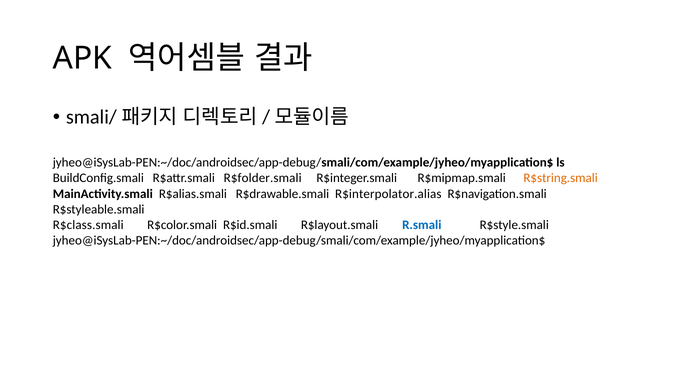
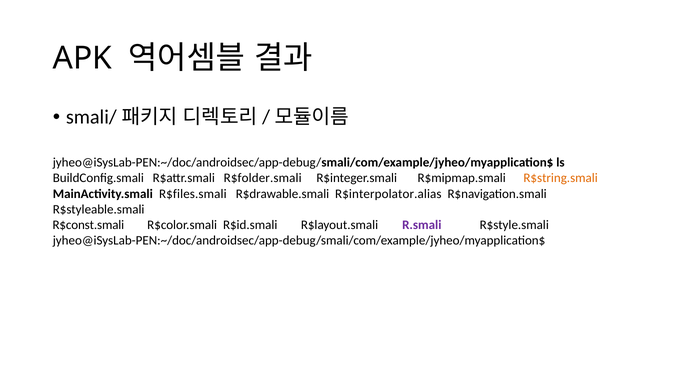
R$alias.smali: R$alias.smali -> R$files.smali (193, 194)
R$class.smali: R$class.smali -> R$const.smali (88, 225)
R.smali colour: blue -> purple (422, 225)
